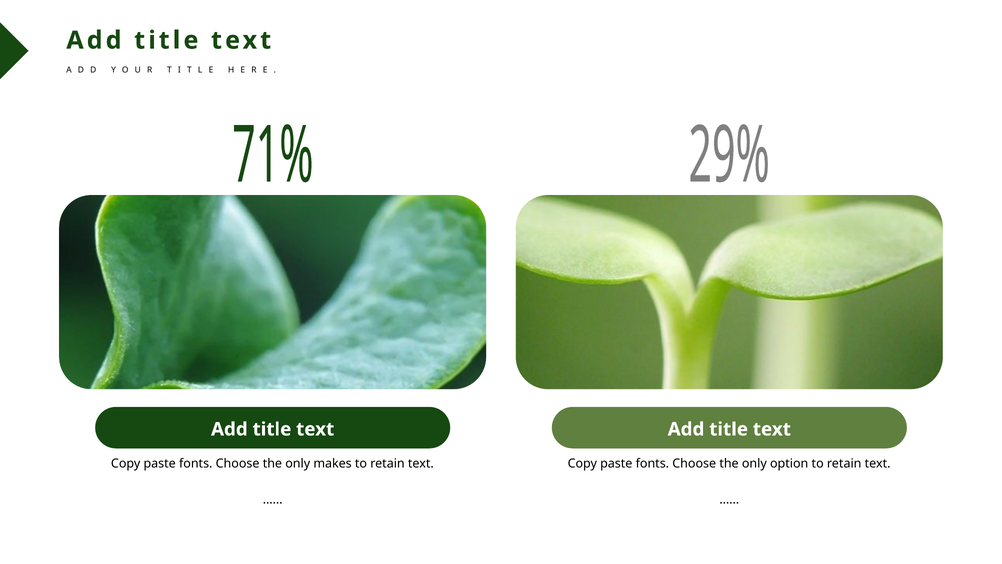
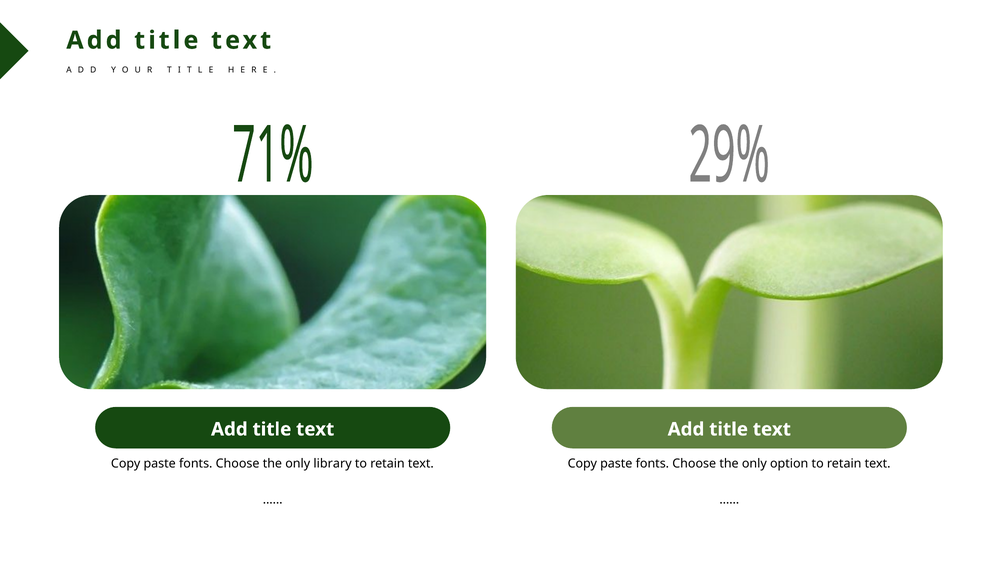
makes: makes -> library (333, 463)
